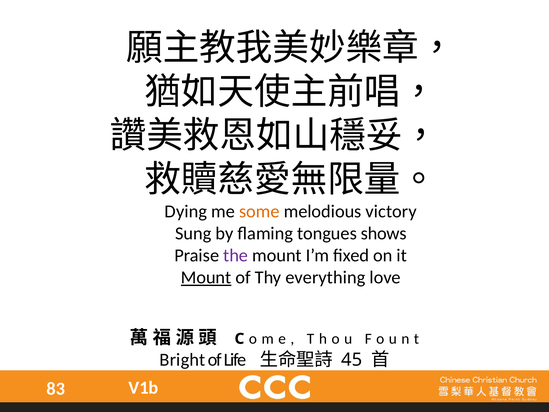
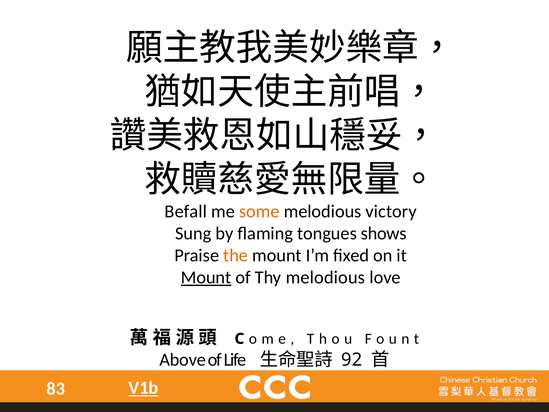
Dying: Dying -> Befall (186, 211)
the colour: purple -> orange (236, 255)
Thy everything: everything -> melodious (325, 277)
Bright: Bright -> Above (183, 360)
45: 45 -> 92 (352, 360)
V1b underline: none -> present (144, 388)
